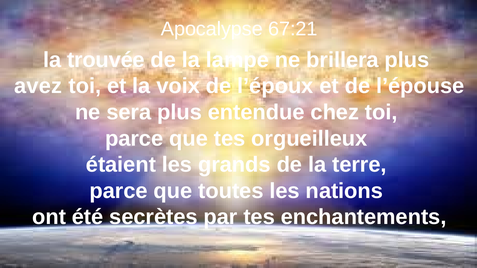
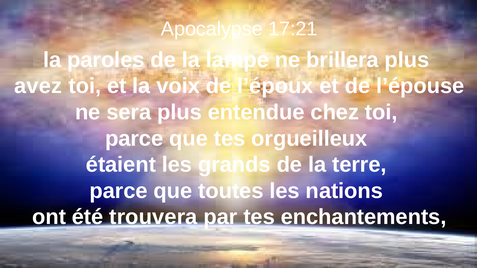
67:21: 67:21 -> 17:21 (293, 29)
trouvée: trouvée -> paroles (106, 60)
secrètes: secrètes -> trouvera (153, 217)
